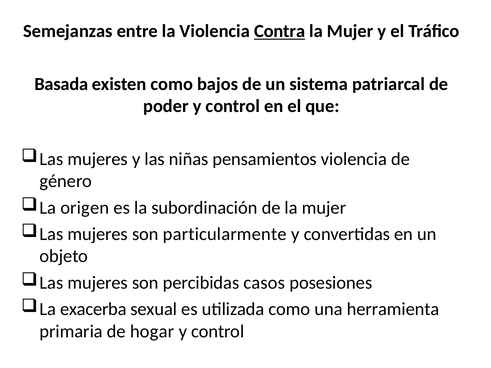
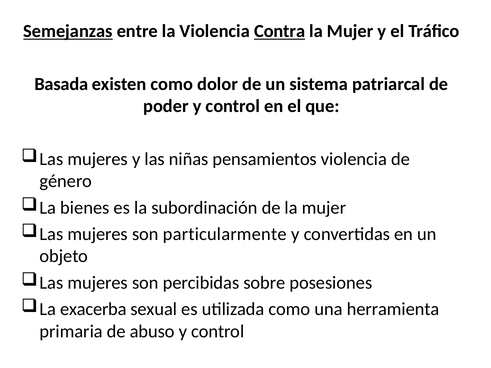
Semejanzas underline: none -> present (68, 31)
bajos: bajos -> dolor (218, 84)
origen: origen -> bienes (85, 208)
casos: casos -> sobre (264, 283)
hogar: hogar -> abuso (152, 331)
